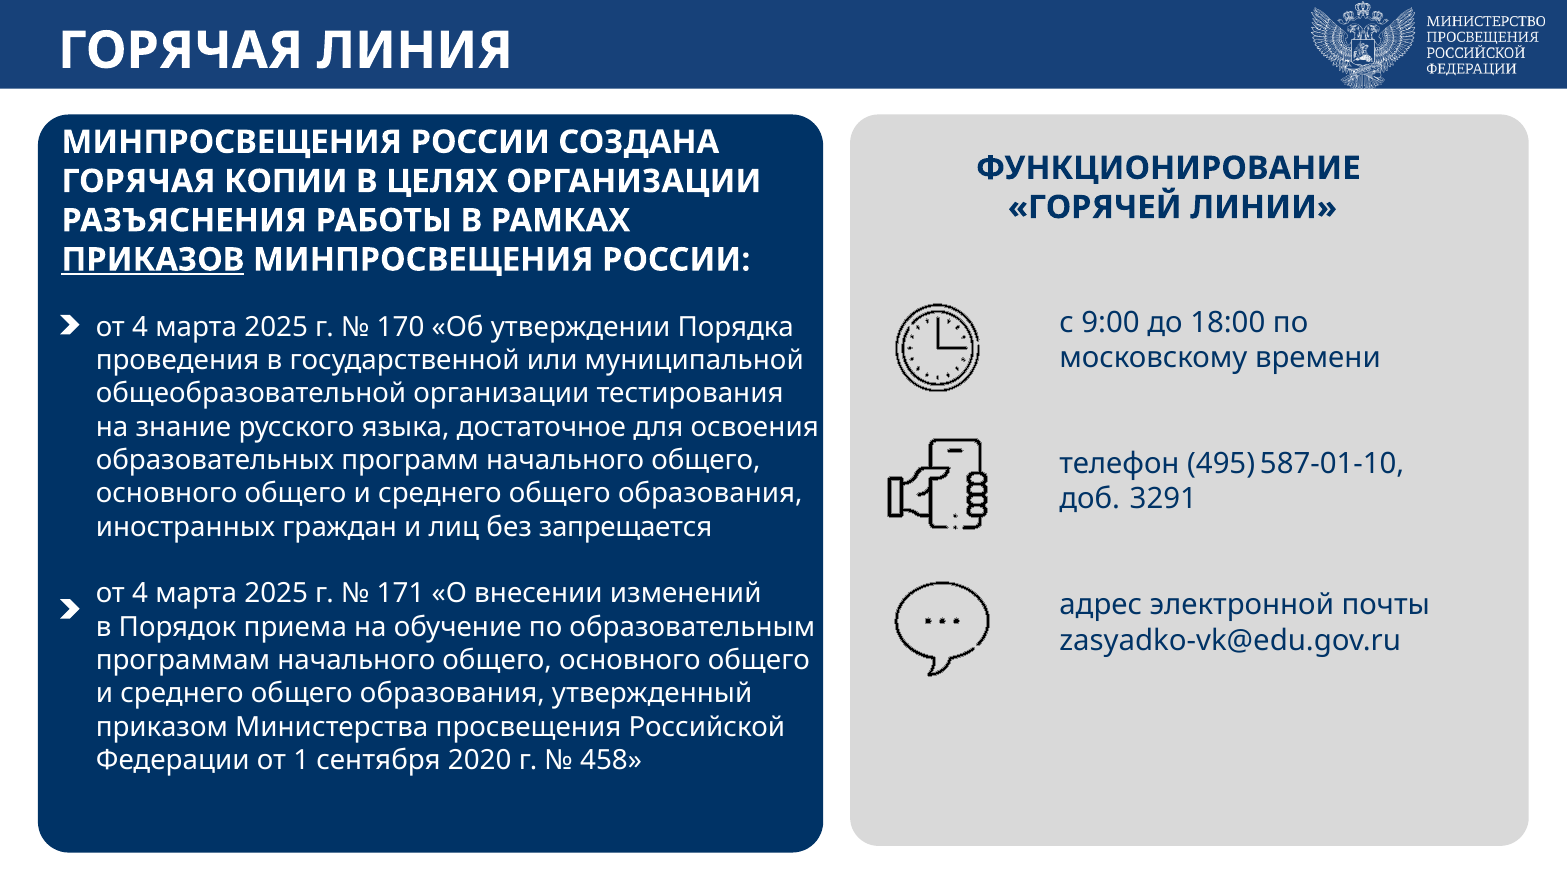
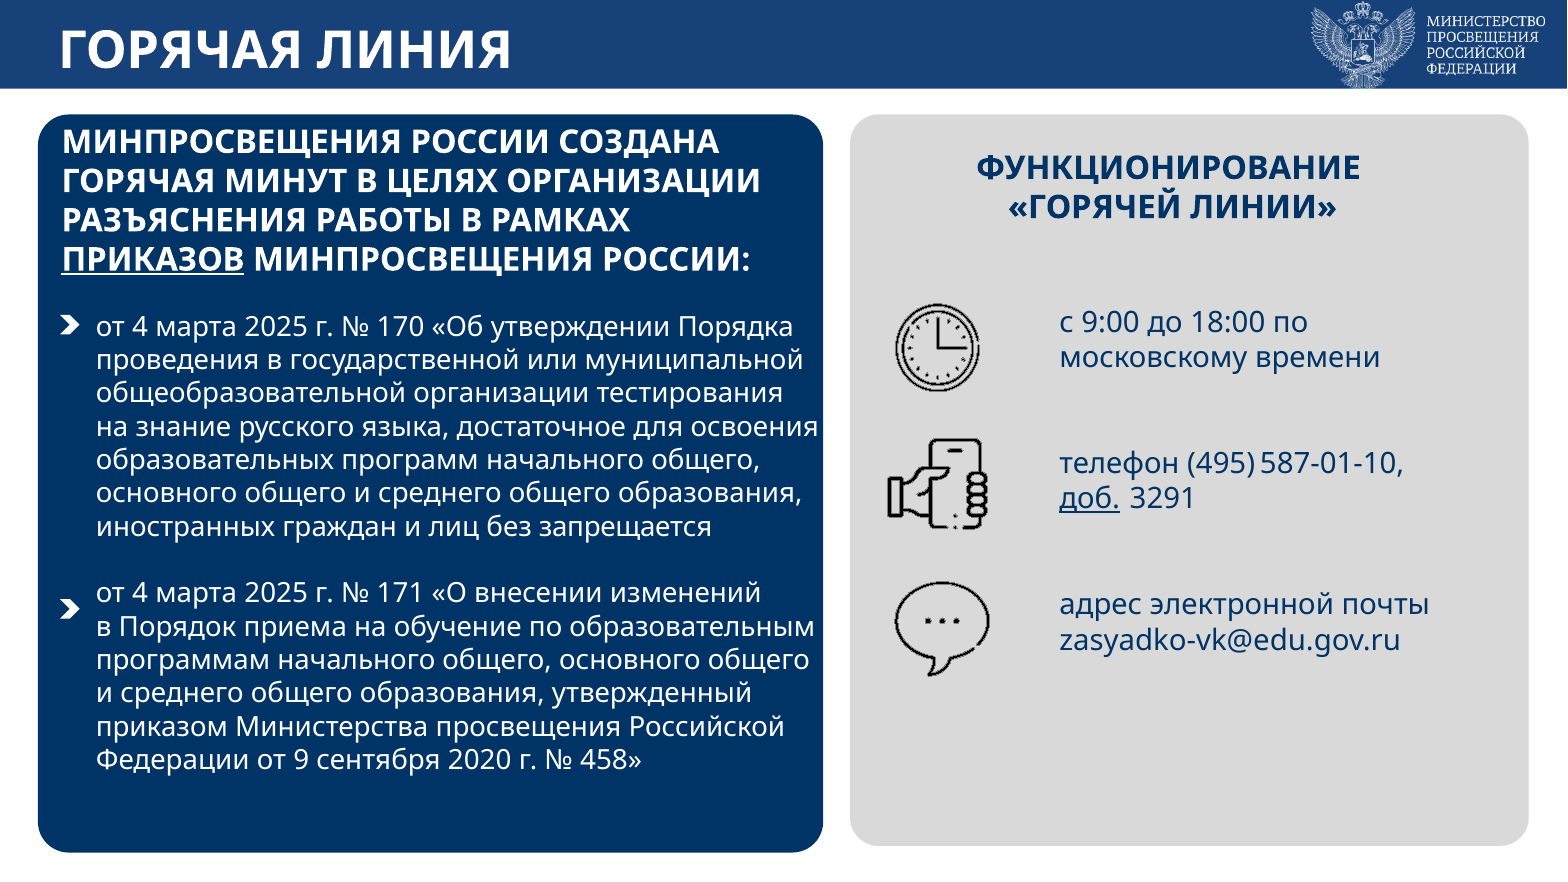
КОПИИ: КОПИИ -> МИНУТ (286, 181)
доб underline: none -> present (1090, 499)
1: 1 -> 9 (301, 760)
